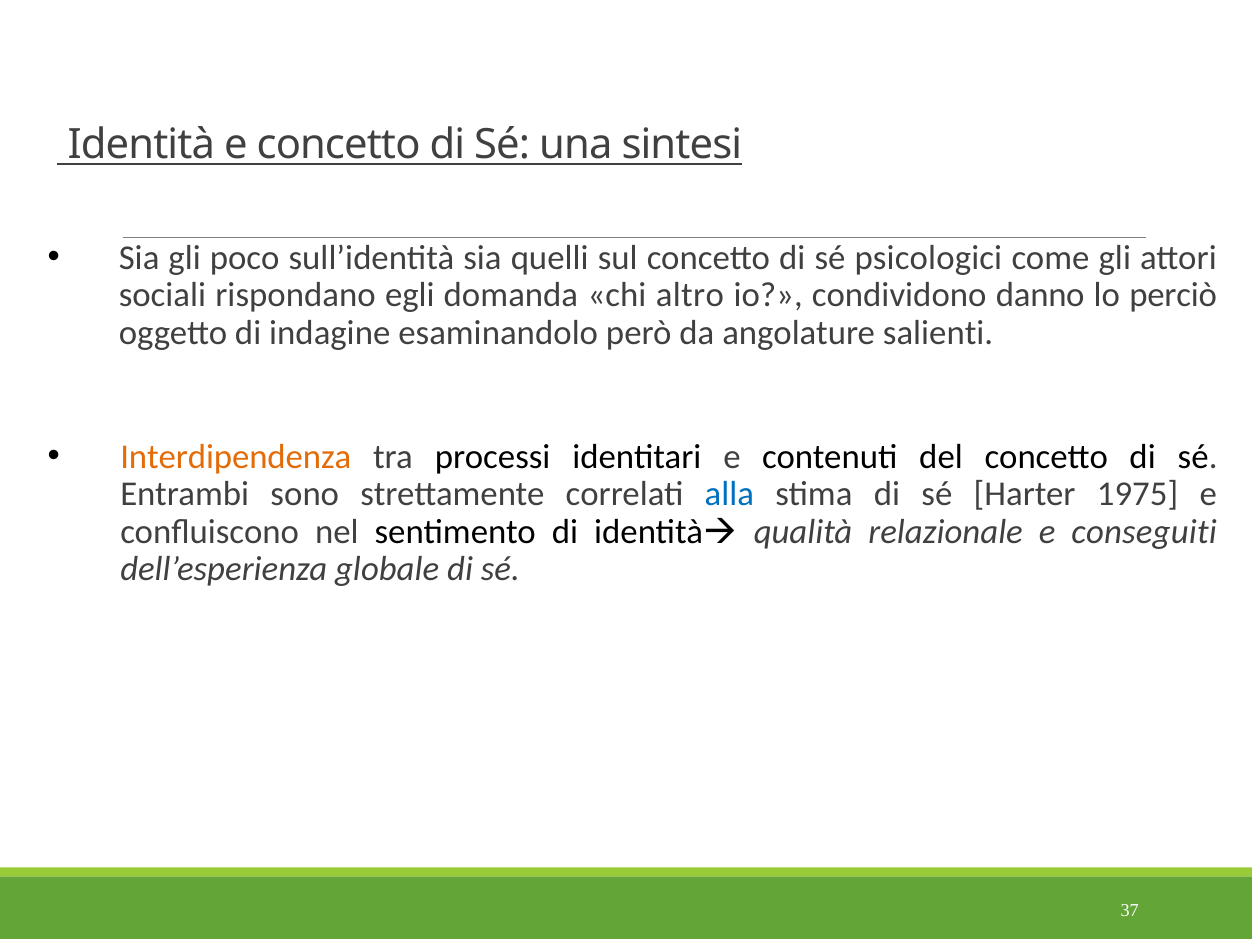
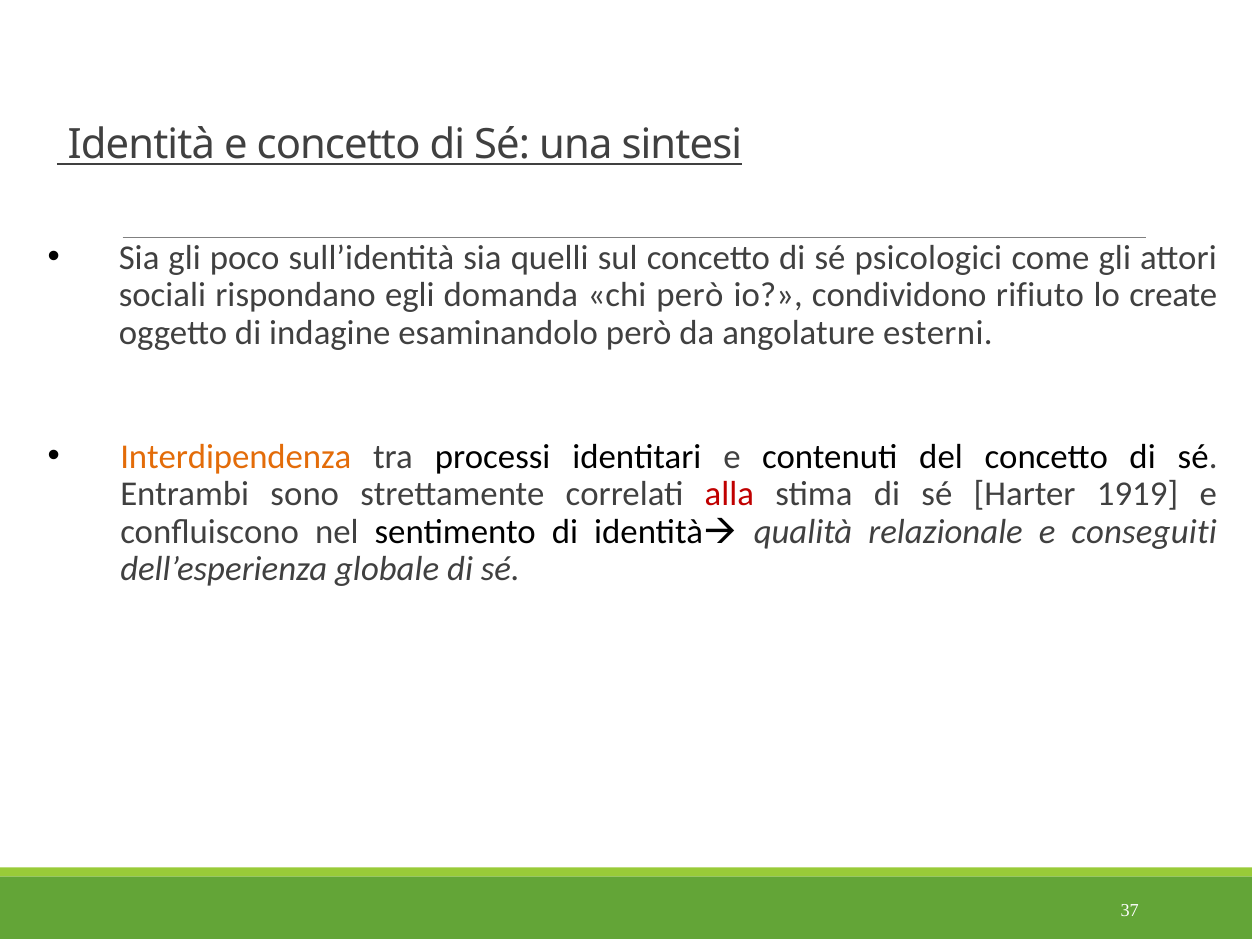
chi altro: altro -> però (690, 295)
danno: danno -> rifiuto (1040, 295)
perciò: perciò -> create (1173, 295)
salienti: salienti -> esterni (938, 333)
alla colour: blue -> red (729, 494)
1975: 1975 -> 1919 (1138, 494)
